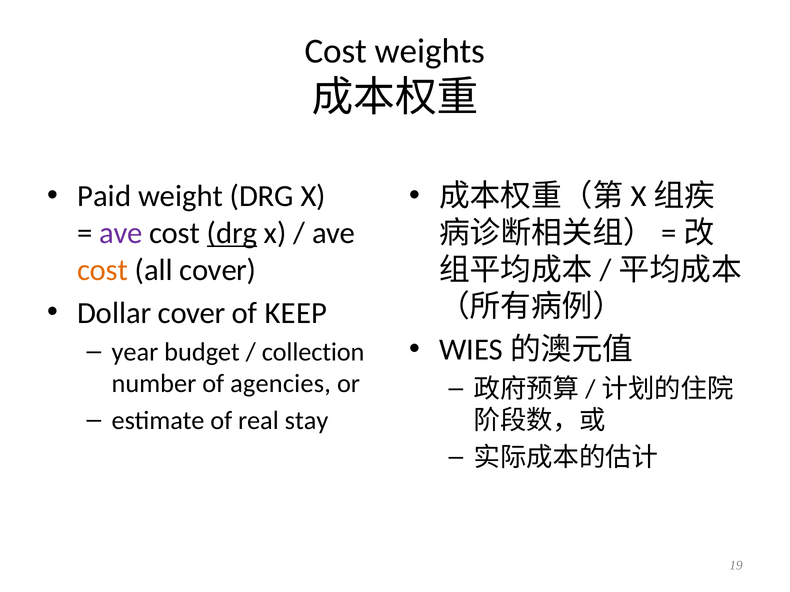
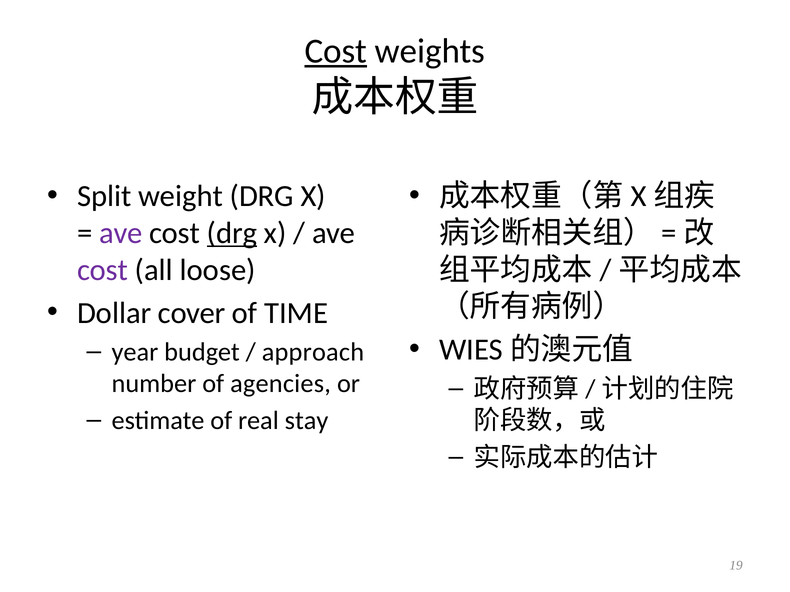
Cost underline: none -> present (336, 51)
Paid: Paid -> Split (104, 196)
cost colour: orange -> purple (102, 270)
all cover: cover -> loose (218, 270)
KEEP: KEEP -> TIME (296, 313)
collection: collection -> approach (313, 352)
